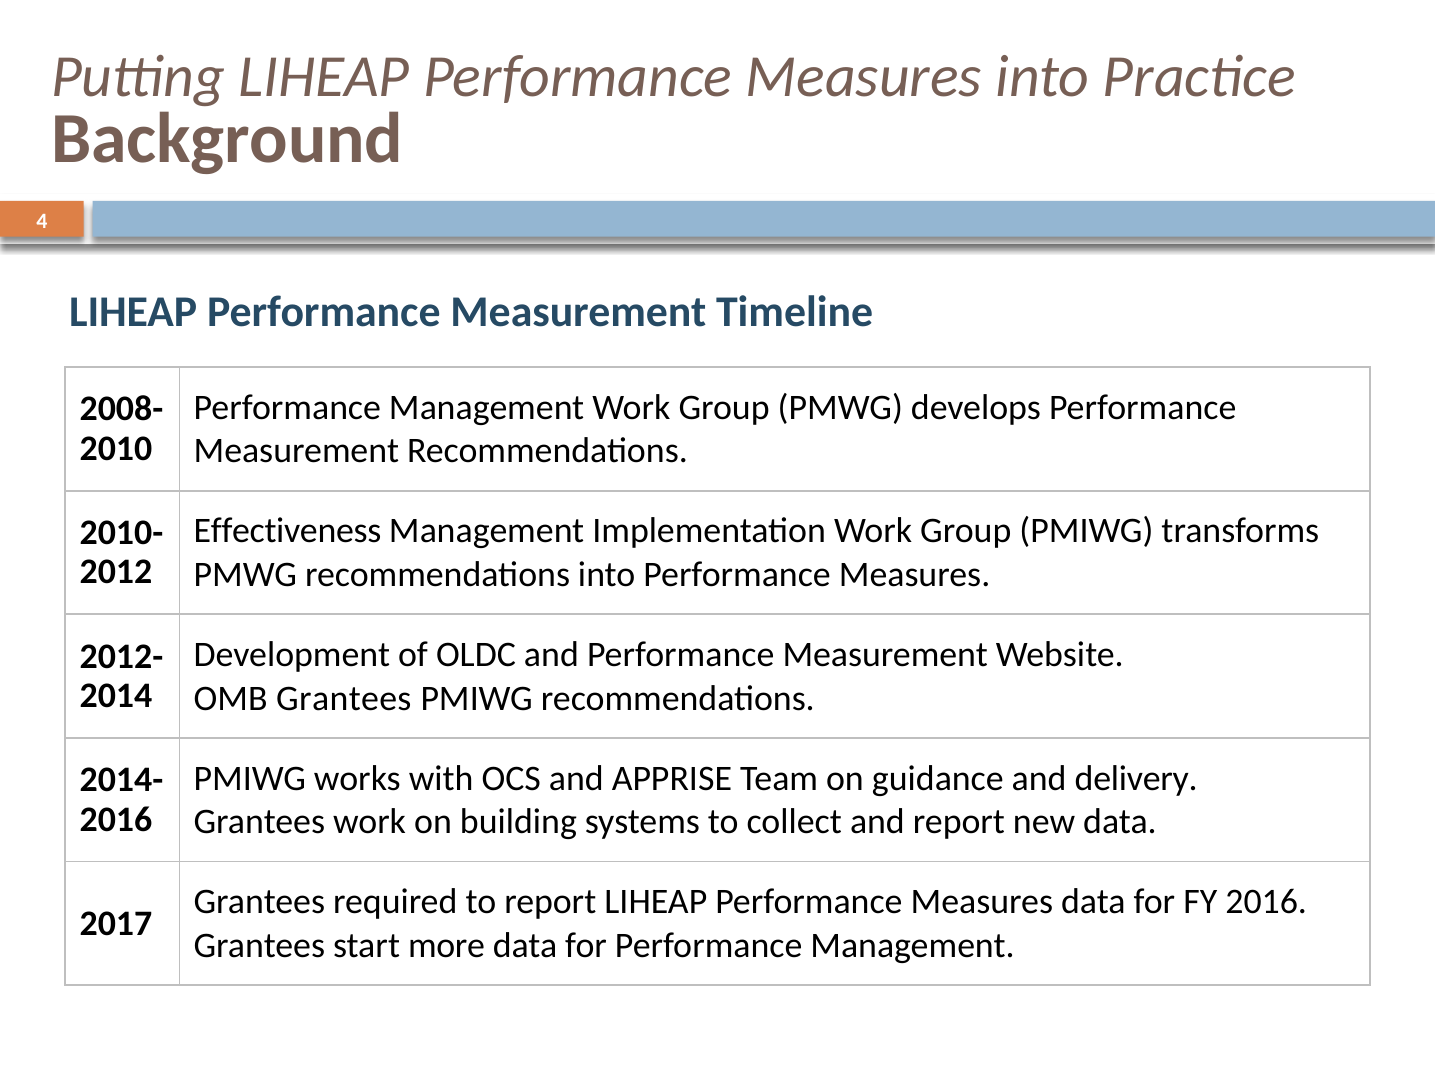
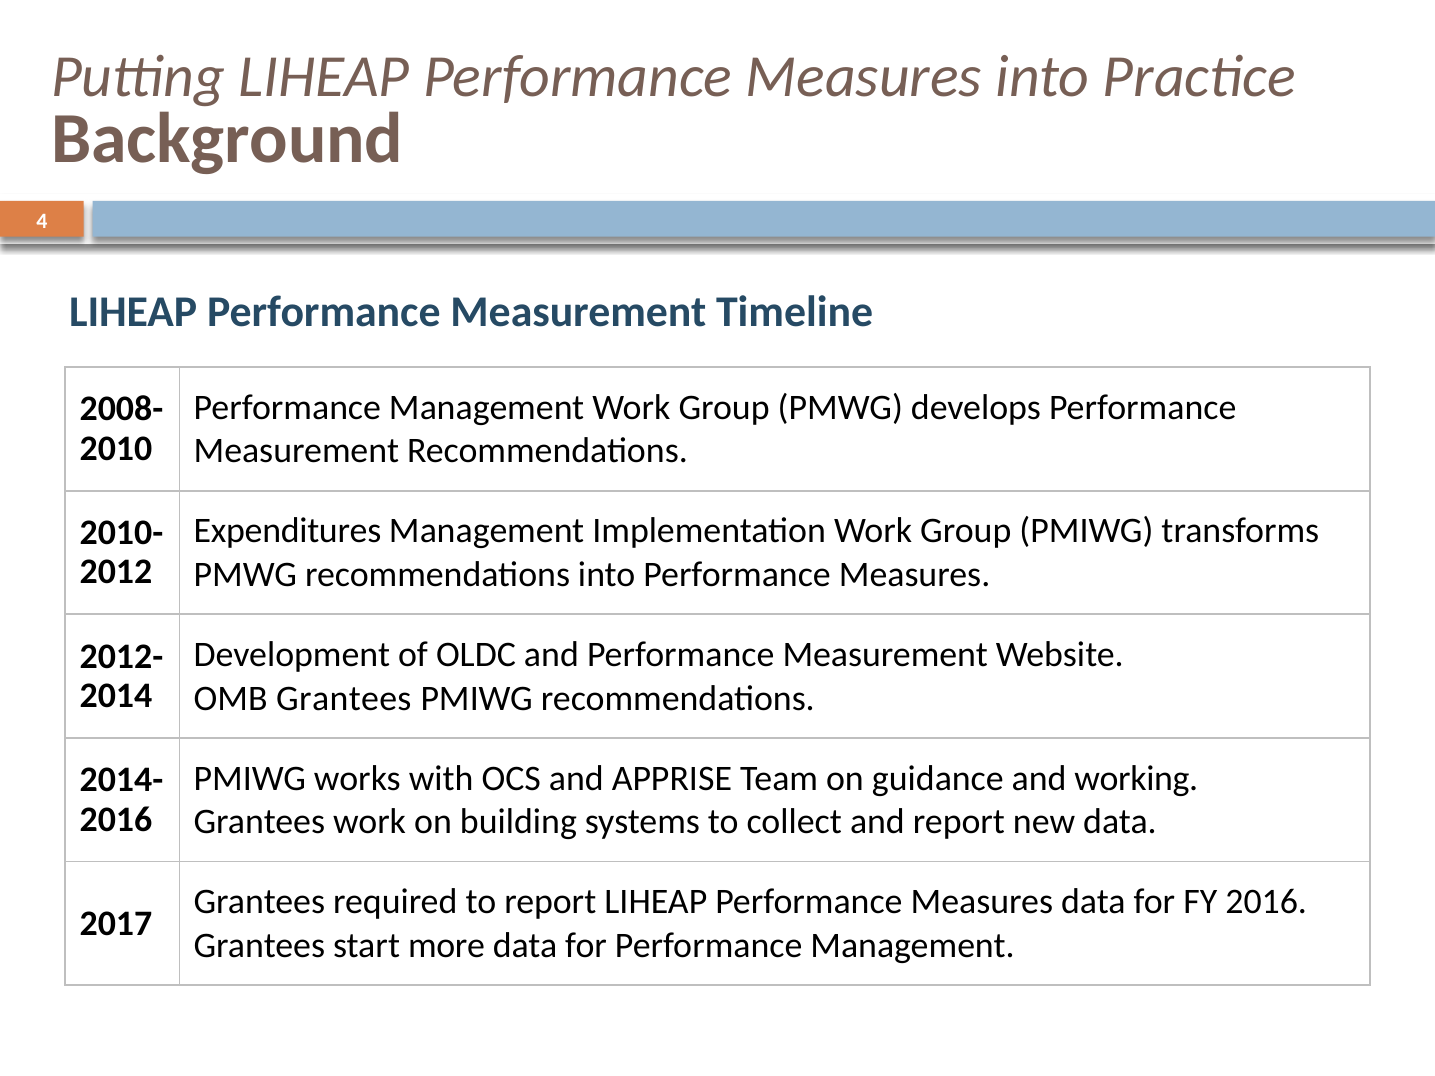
Effectiveness: Effectiveness -> Expenditures (288, 531)
delivery: delivery -> working (1136, 778)
